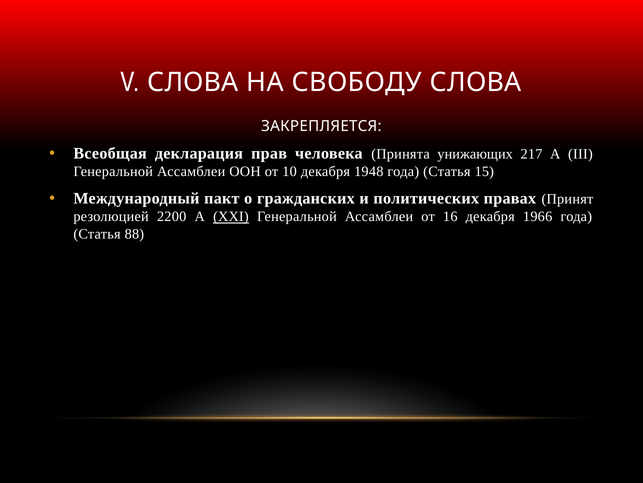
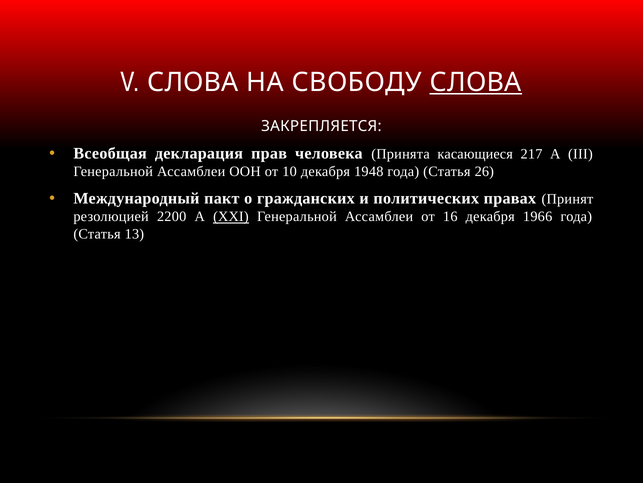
СЛОВА underline: none -> present (476, 82)
унижающих: унижающих -> касающиеся (475, 154)
15: 15 -> 26 (484, 171)
88: 88 -> 13 (134, 234)
